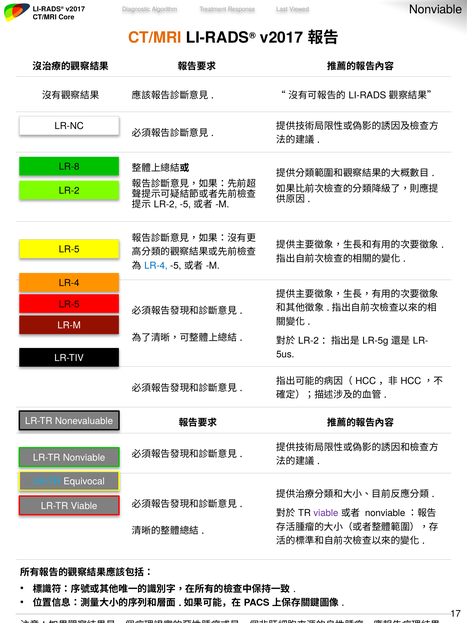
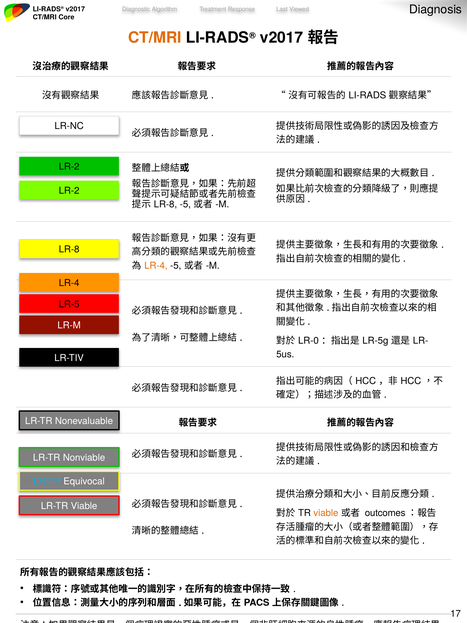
Nonviable: Nonviable -> Diagnosis (436, 9)
LR-8: LR-8 -> LR-2 (69, 167)
LR-2: LR-2 -> LR-8 (165, 204)
LR-5: LR-5 -> LR-8 (69, 249)
LR-4 colour: blue -> orange (156, 265)
LR-2: LR-2 -> LR-0 (308, 341)
viable colour: purple -> orange (326, 513)
nonviable: nonviable -> outcomes (385, 513)
